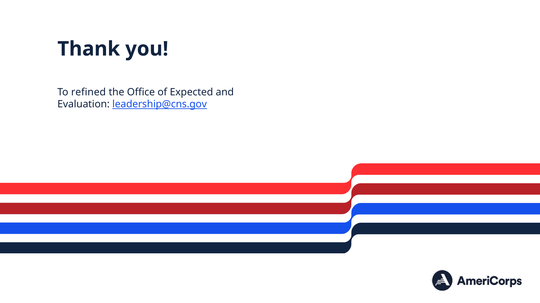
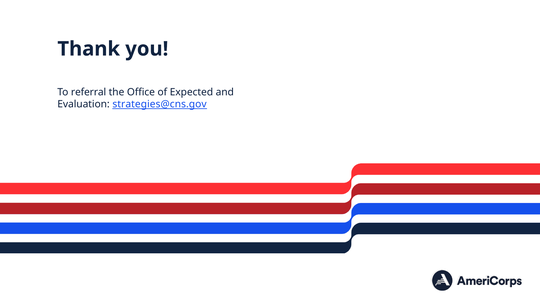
refined: refined -> referral (89, 92)
leadership@cns.gov: leadership@cns.gov -> strategies@cns.gov (160, 104)
